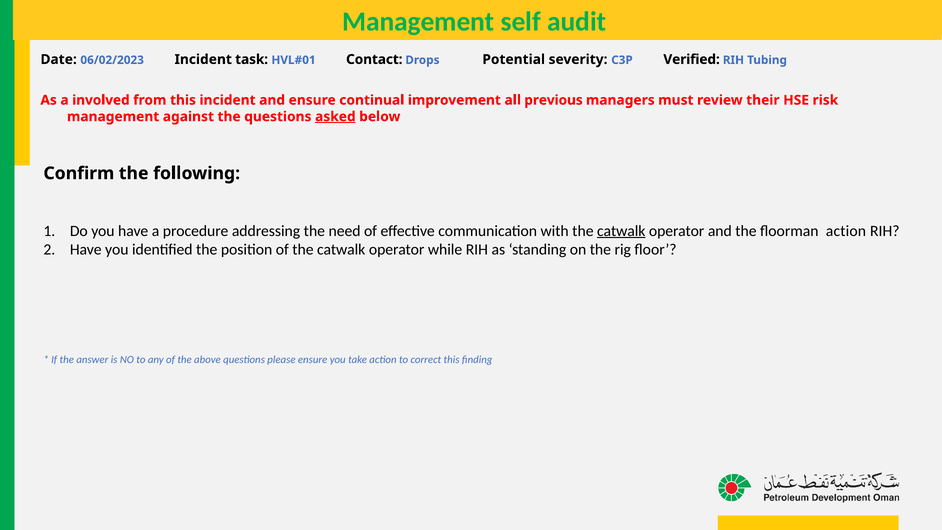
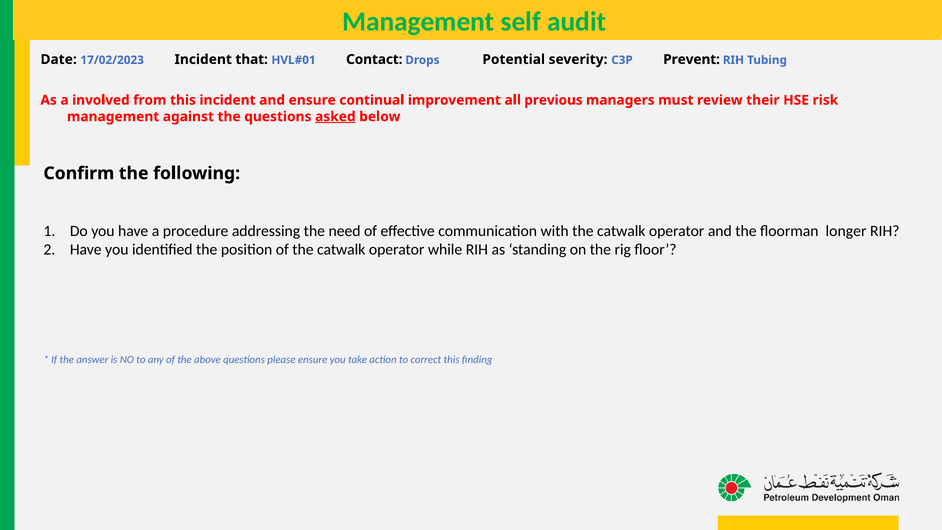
06/02/2023: 06/02/2023 -> 17/02/2023 (112, 60)
task: task -> that (252, 59)
Verified: Verified -> Prevent (692, 59)
catwalk underline: present -> none (621, 231)
floorman action: action -> longer (846, 231)
